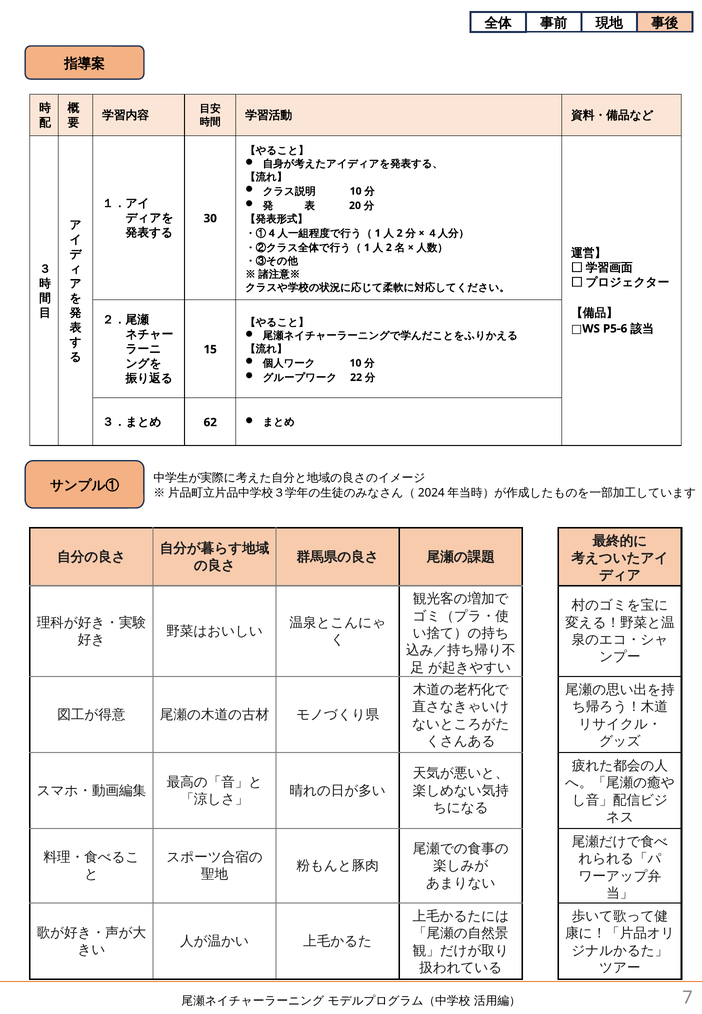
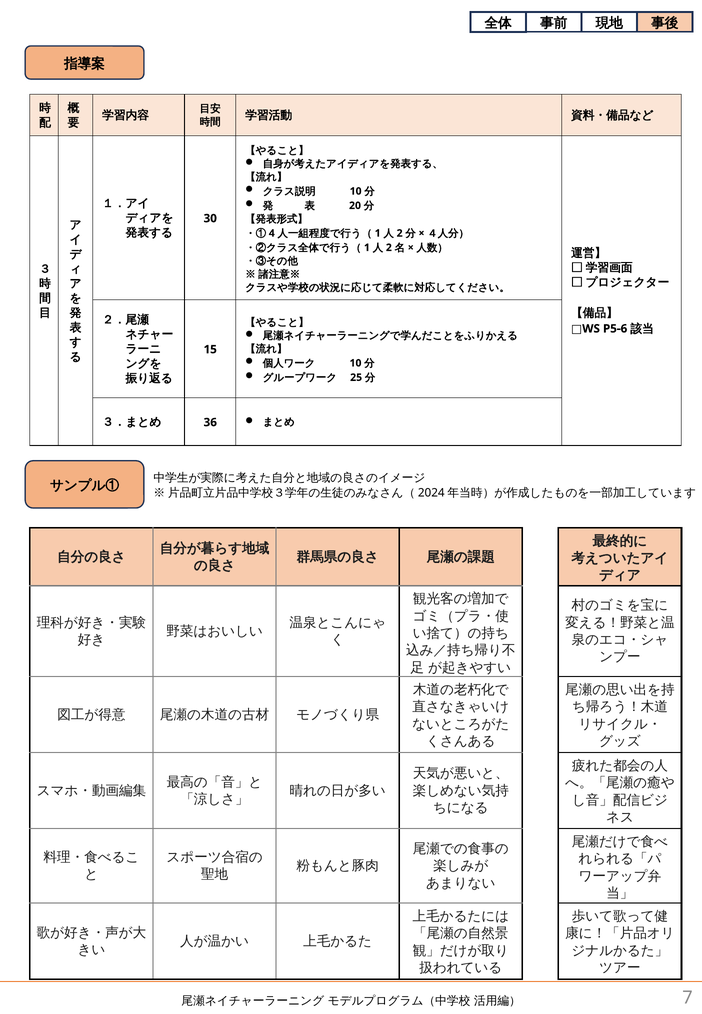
22: 22 -> 25 (356, 377)
62: 62 -> 36 (210, 422)
